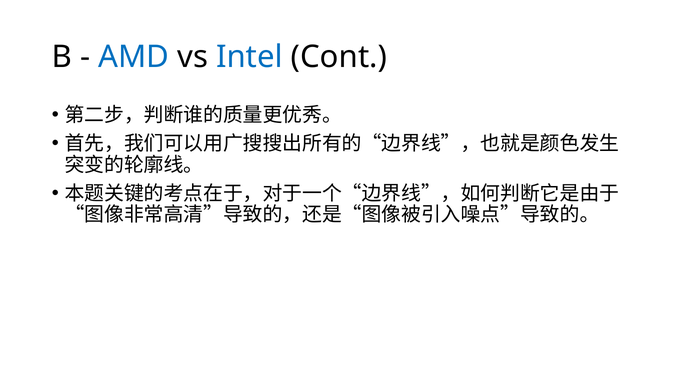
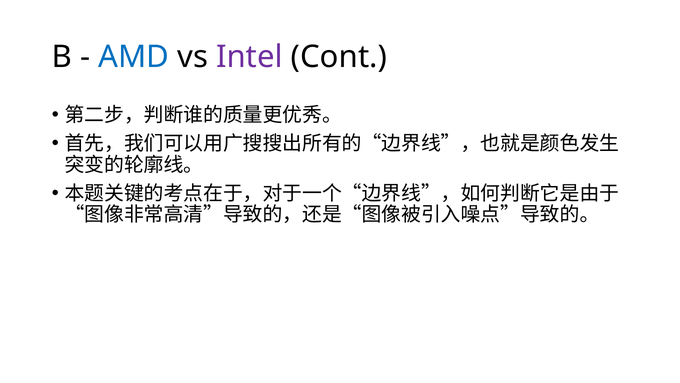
Intel colour: blue -> purple (249, 57)
